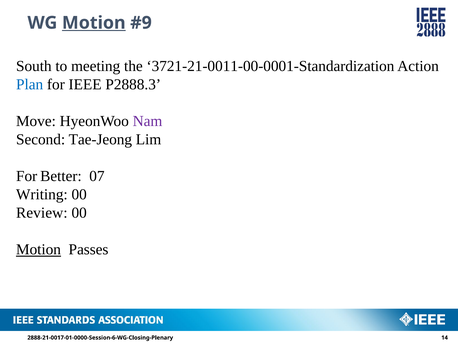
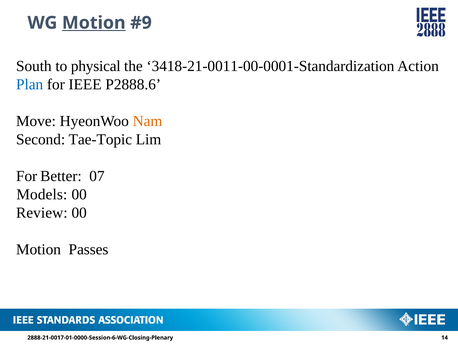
meeting: meeting -> physical (96, 66)
3721-21-0011-00-0001-Standardization: 3721-21-0011-00-0001-Standardization -> 3418-21-0011-00-0001-Standardization (270, 66)
P2888.3: P2888.3 -> P2888.6 (133, 84)
Nam colour: purple -> orange (147, 121)
Tae-Jeong: Tae-Jeong -> Tae-Topic (100, 139)
Writing: Writing -> Models (42, 194)
Motion underline: present -> none (38, 249)
